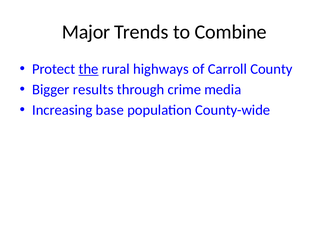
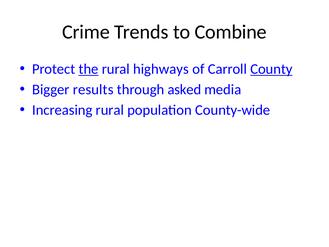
Major: Major -> Crime (86, 32)
County underline: none -> present (271, 69)
crime: crime -> asked (184, 90)
Increasing base: base -> rural (110, 110)
